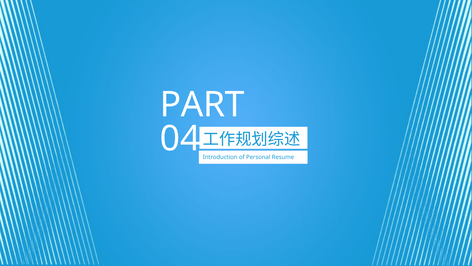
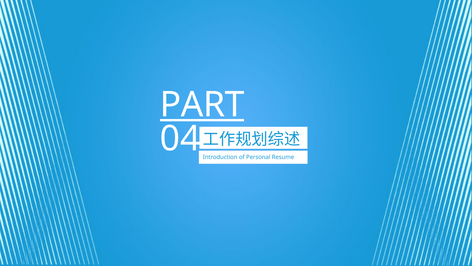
PART underline: none -> present (202, 105)
